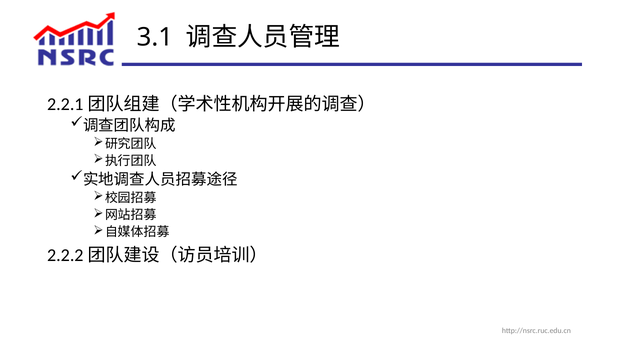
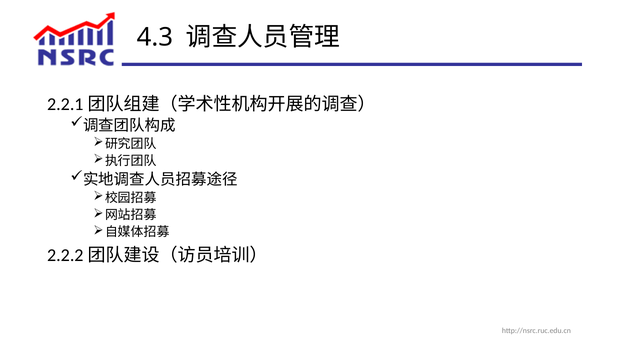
3.1: 3.1 -> 4.3 (155, 37)
